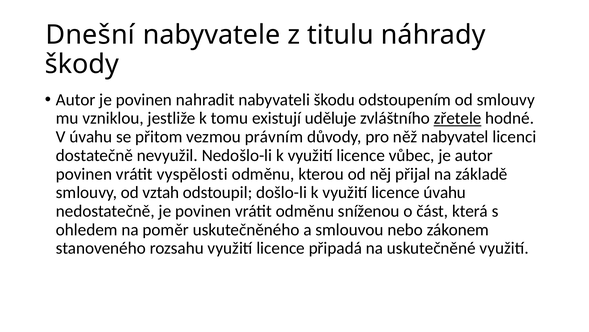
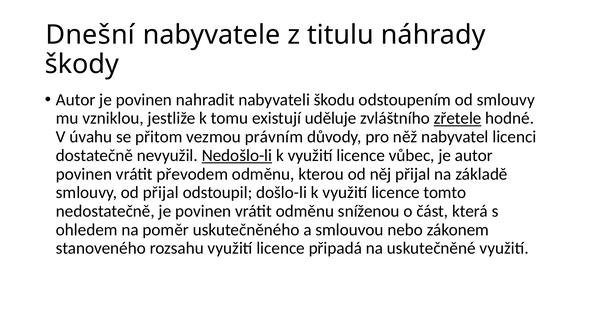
Nedošlo-li underline: none -> present (237, 155)
vyspělosti: vyspělosti -> převodem (192, 174)
od vztah: vztah -> přijal (161, 192)
licence úvahu: úvahu -> tomto (445, 192)
